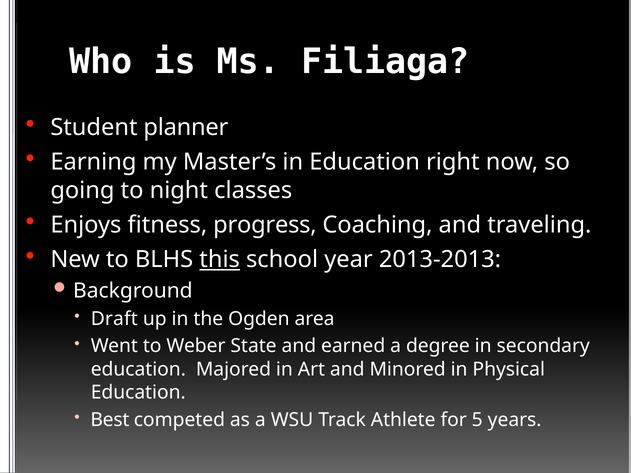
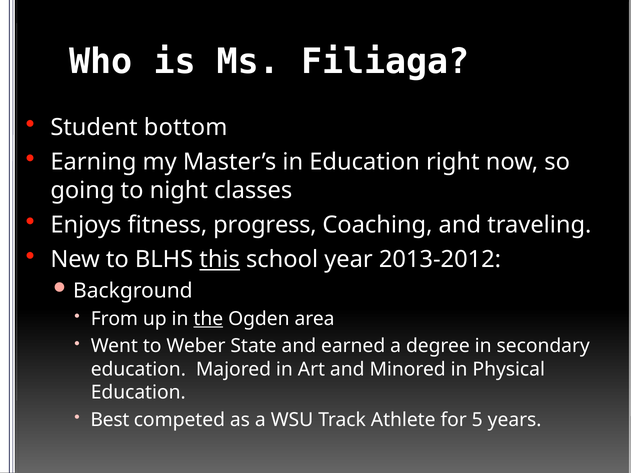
planner: planner -> bottom (186, 127)
2013-2013: 2013-2013 -> 2013-2012 (440, 260)
Draft: Draft -> From (114, 319)
the underline: none -> present (208, 319)
